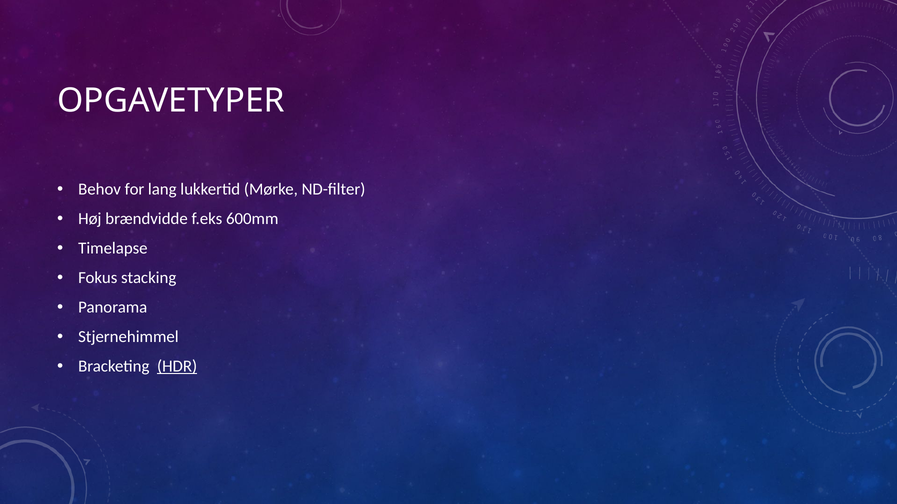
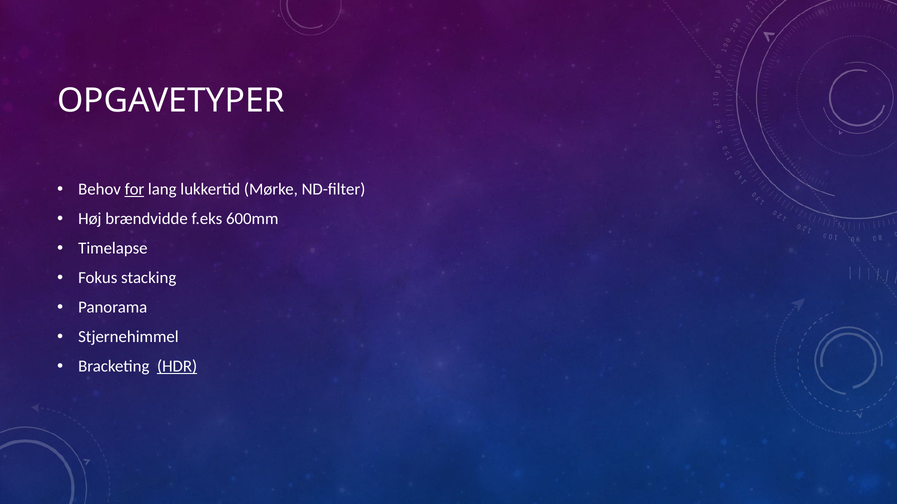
for underline: none -> present (134, 190)
